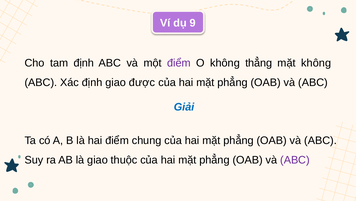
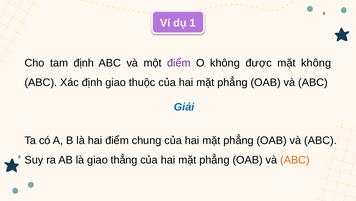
9: 9 -> 1 (193, 23)
thẳng: thẳng -> được (259, 63)
được: được -> thuộc (142, 82)
thuộc: thuộc -> thẳng (124, 159)
ABC colour: purple -> orange (295, 159)
